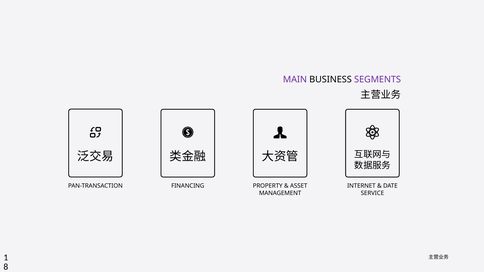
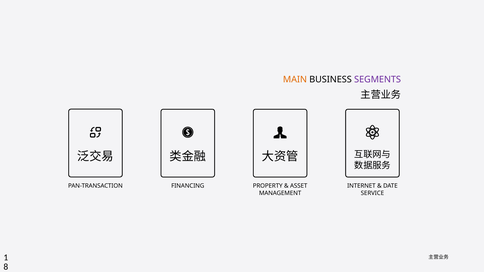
MAIN colour: purple -> orange (295, 80)
